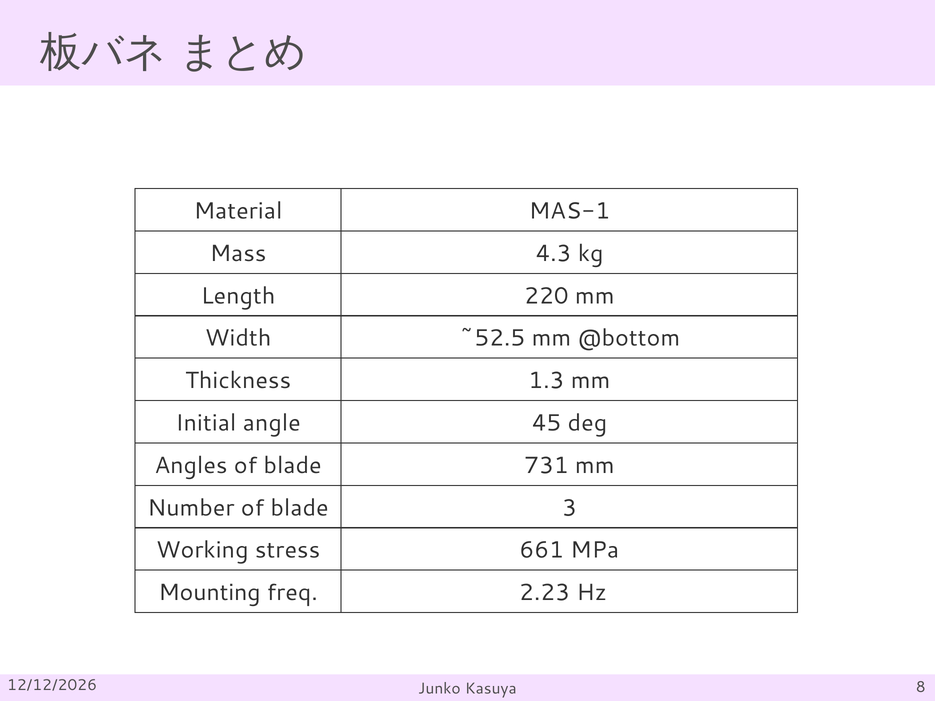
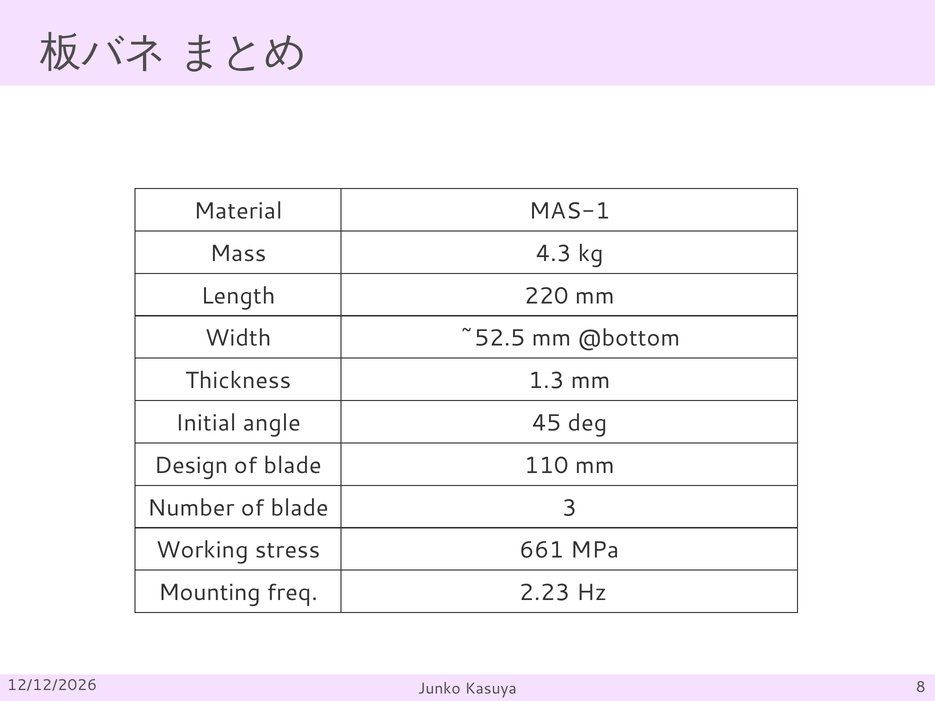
Angles: Angles -> Design (191, 466)
731: 731 -> 110 (546, 466)
